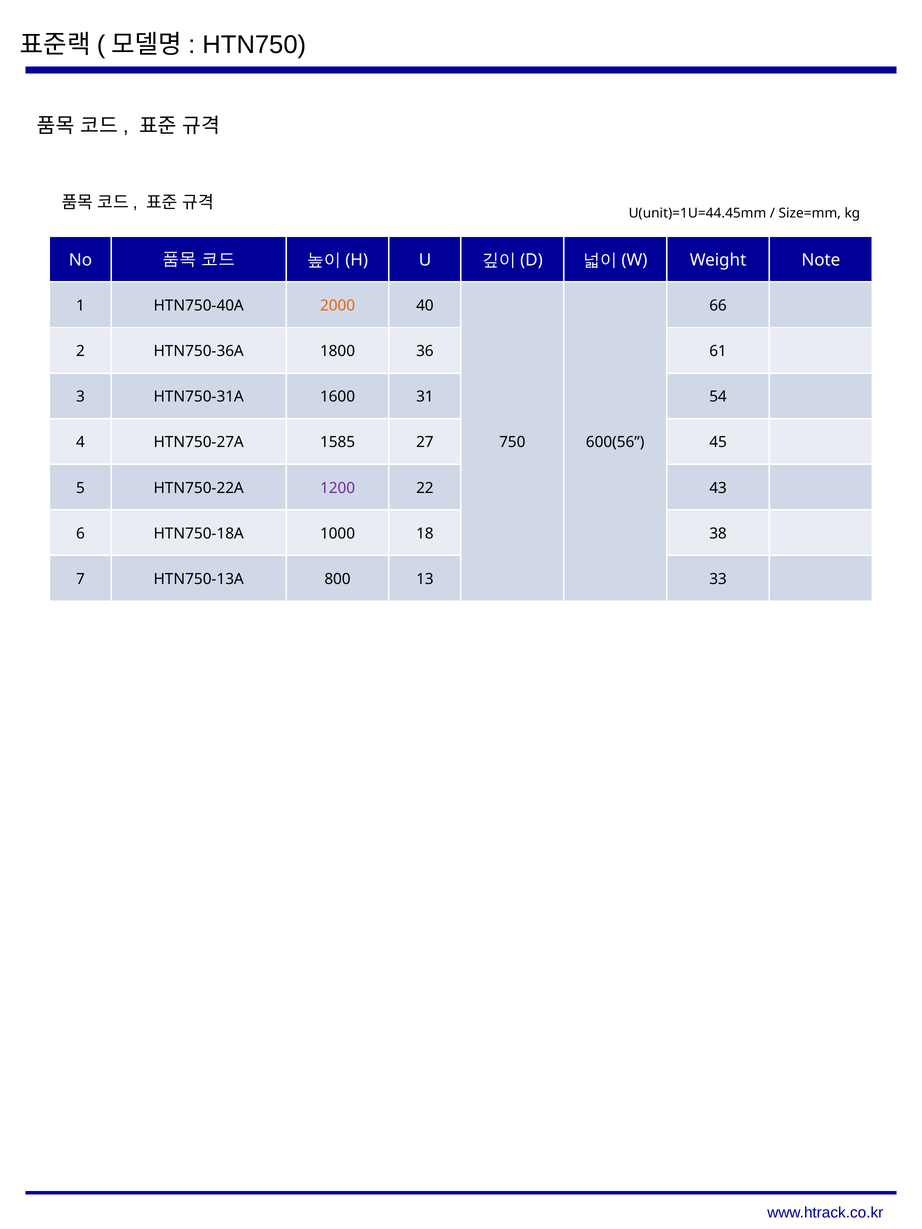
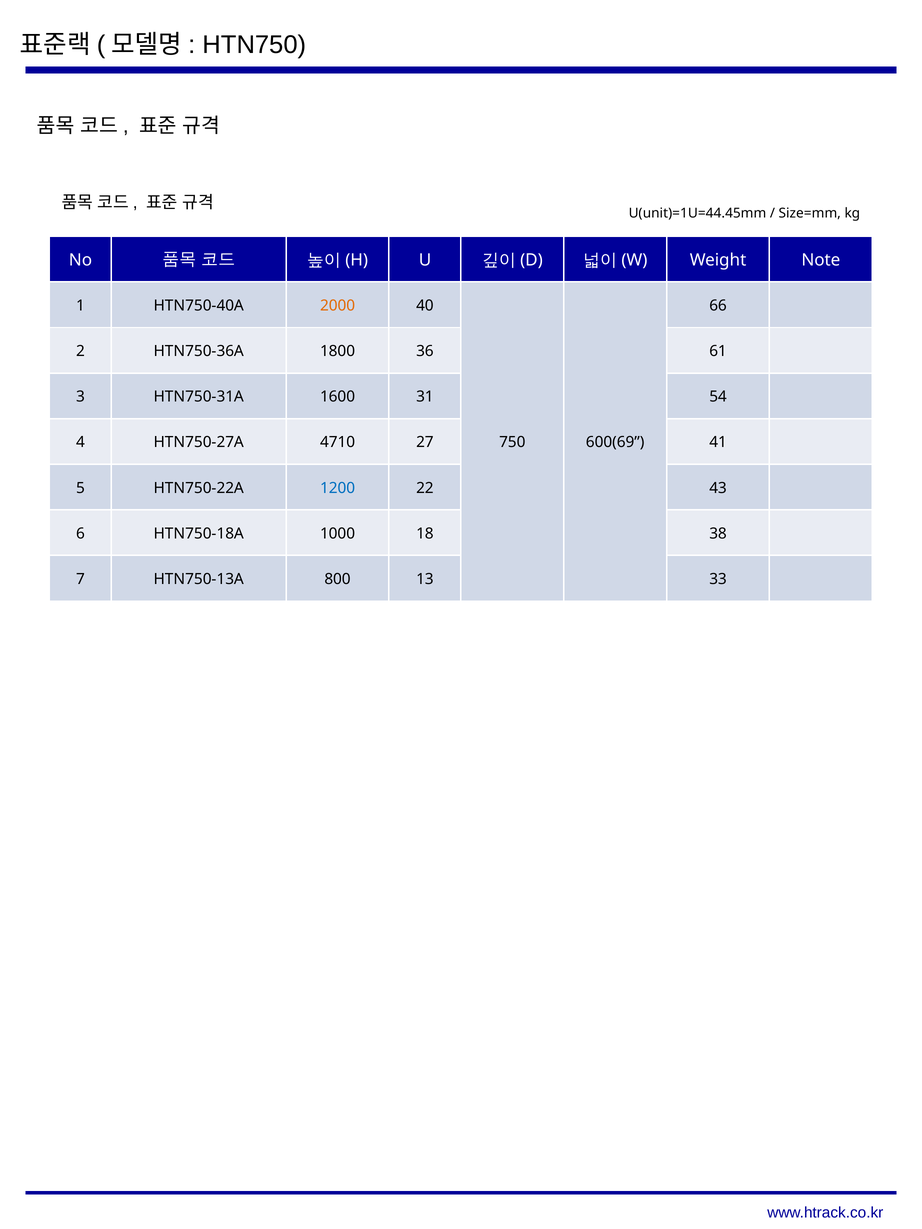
1585: 1585 -> 4710 (338, 442)
600(56: 600(56 -> 600(69 (615, 442)
45: 45 -> 41 (718, 442)
1200 colour: purple -> blue (338, 488)
